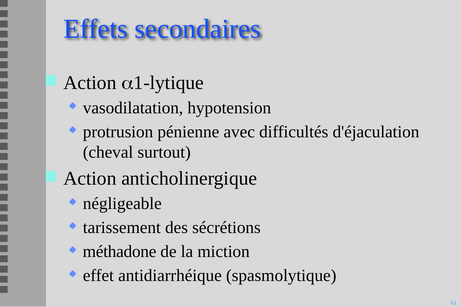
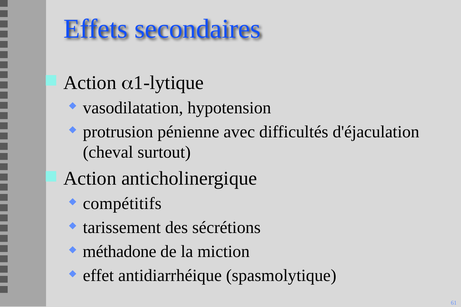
négligeable: négligeable -> compétitifs (122, 204)
